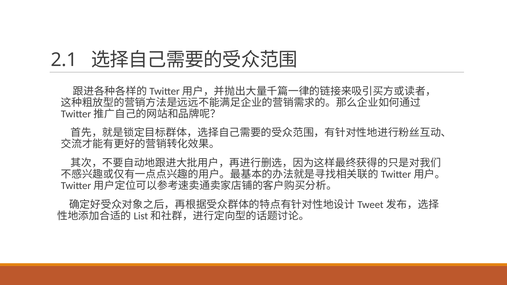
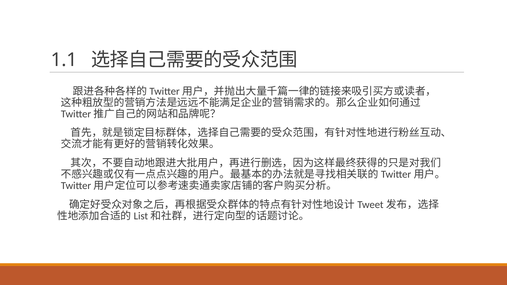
2.1: 2.1 -> 1.1 (64, 60)
